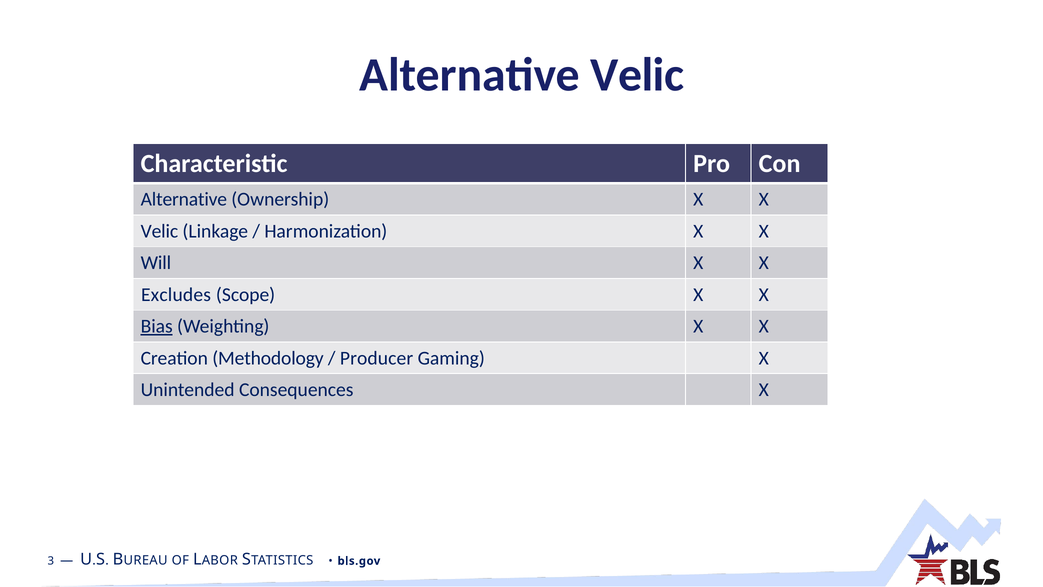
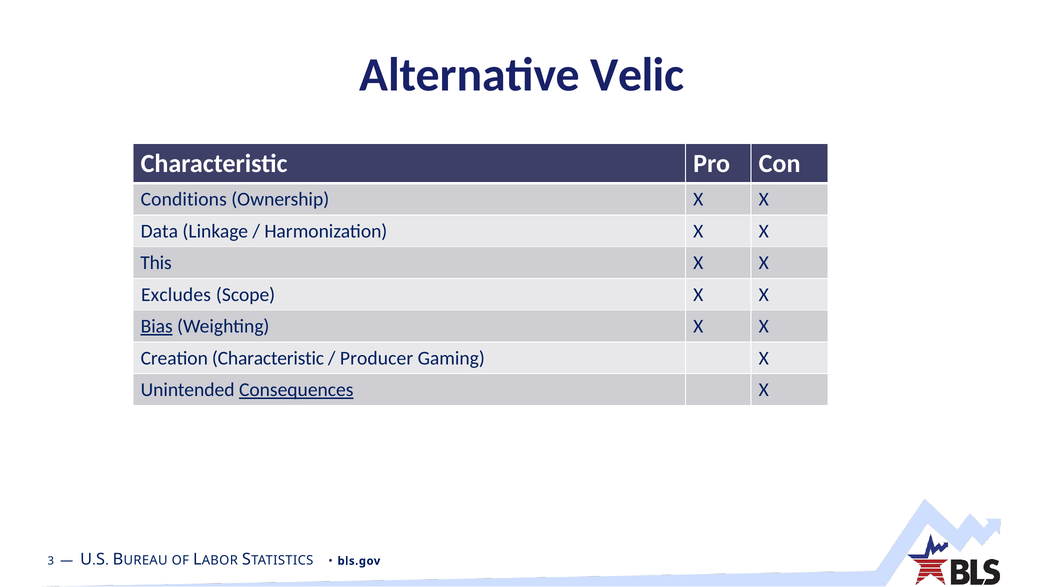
Alternative: Alternative -> Conditions (184, 199)
Velic: Velic -> Data (159, 231)
Will: Will -> This (156, 263)
Creation Methodology: Methodology -> Characteristic (268, 358)
Consequences underline: none -> present (296, 390)
